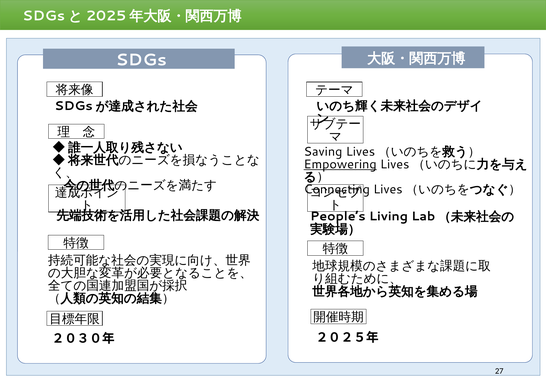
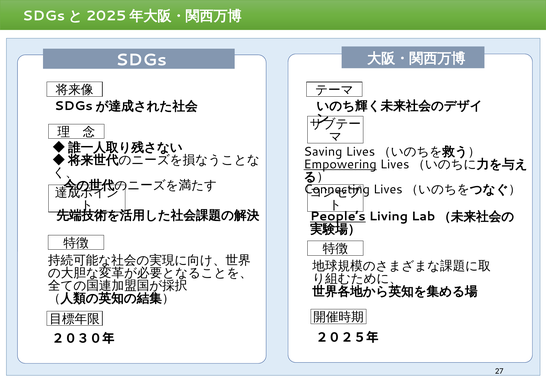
People’s underline: none -> present (338, 216)
